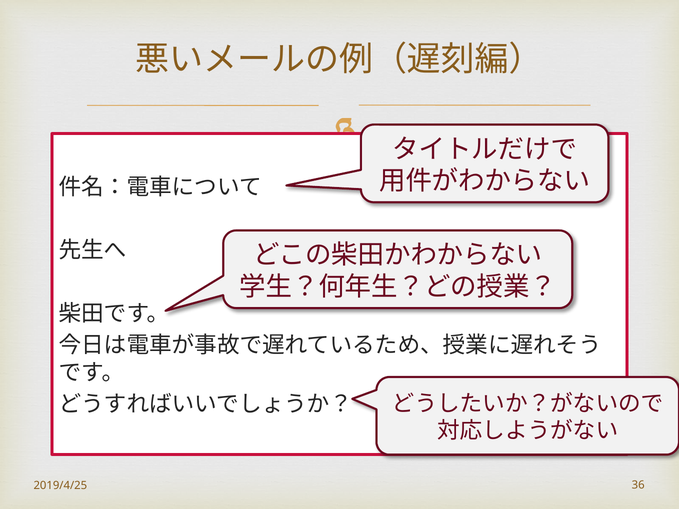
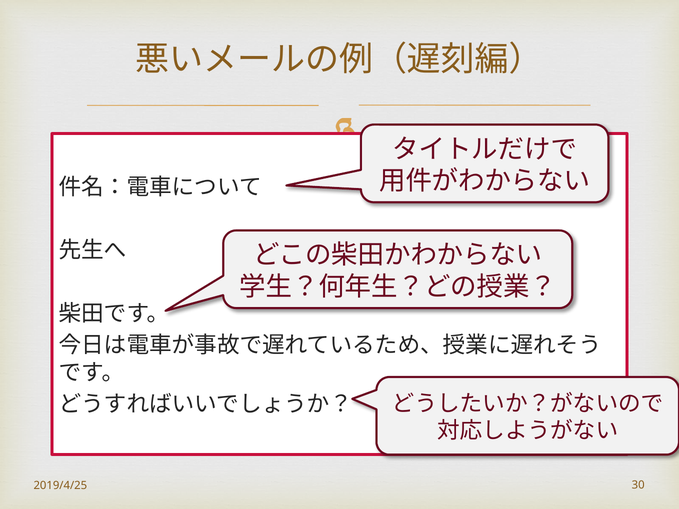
36: 36 -> 30 (638, 485)
